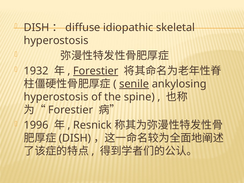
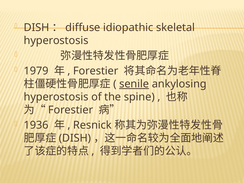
1932: 1932 -> 1979 (36, 71)
Forestier underline: present -> none (96, 71)
1996: 1996 -> 1936 (36, 125)
